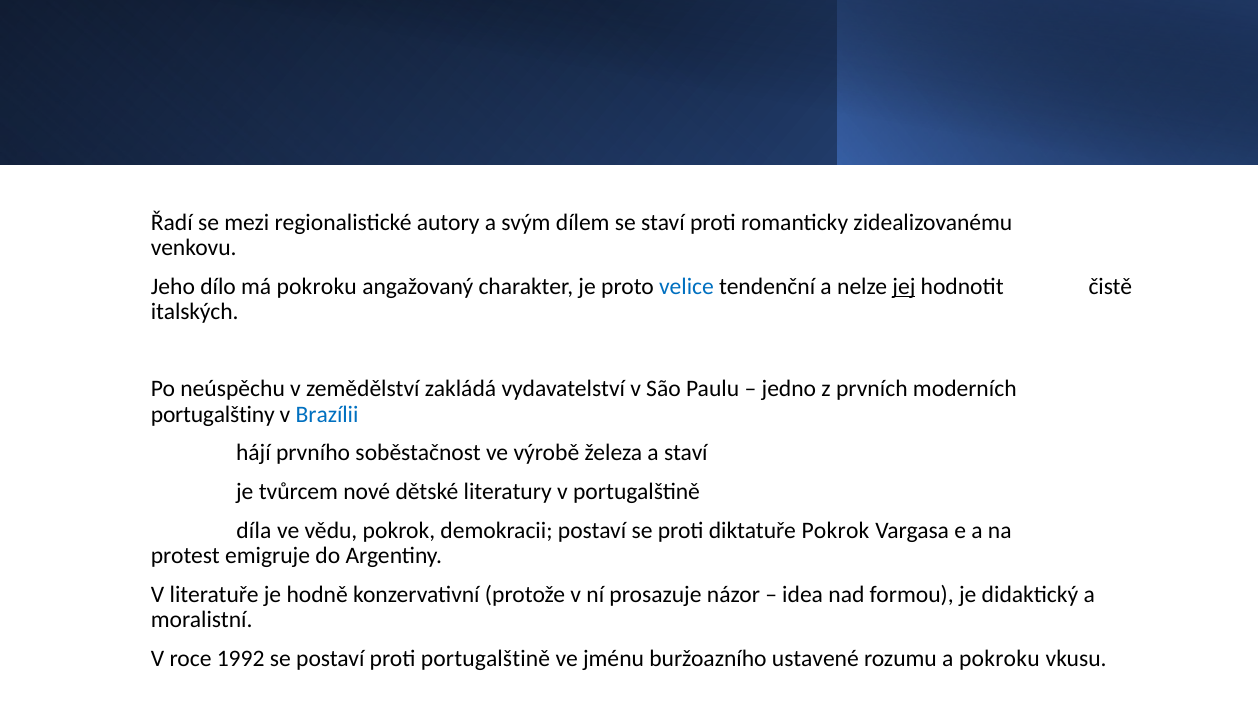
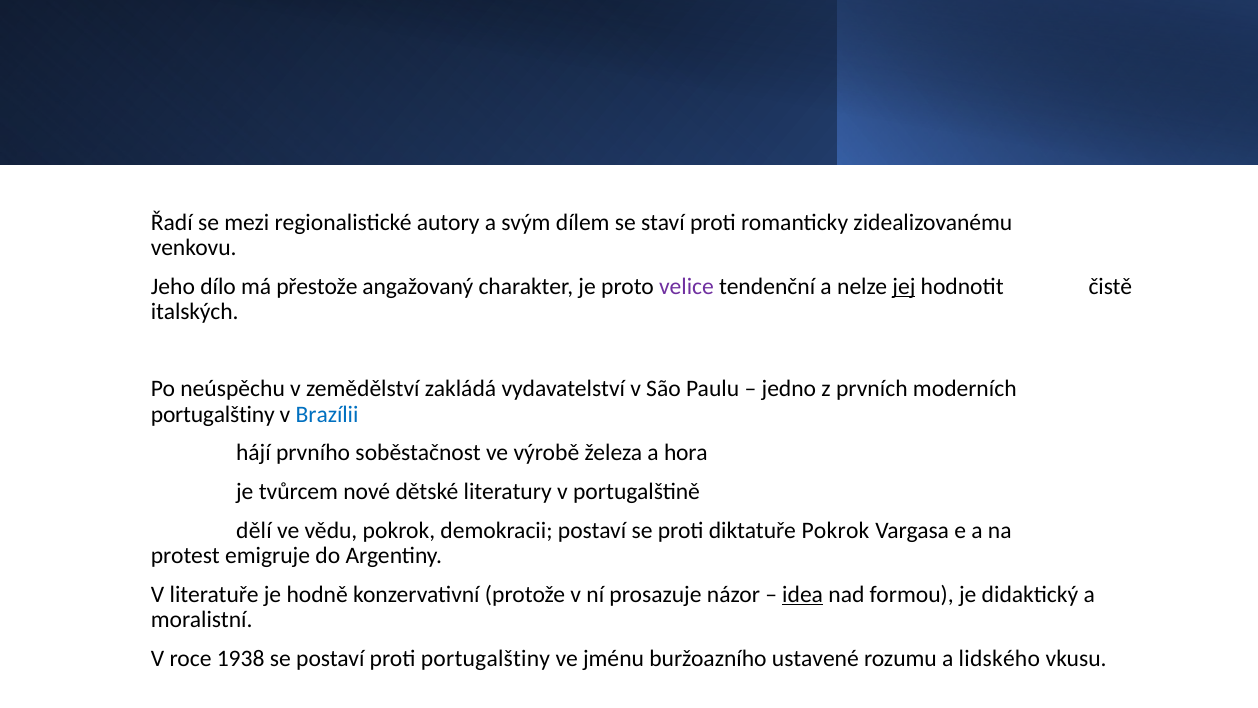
má pokroku: pokroku -> přestože (317, 286)
velice colour: blue -> purple (687, 286)
a staví: staví -> hora (686, 453)
díla: díla -> dělí (254, 530)
idea underline: none -> present (803, 594)
1992: 1992 -> 1938 (241, 658)
proti portugalštině: portugalštině -> portugalštiny (485, 658)
a pokroku: pokroku -> lidského (999, 658)
